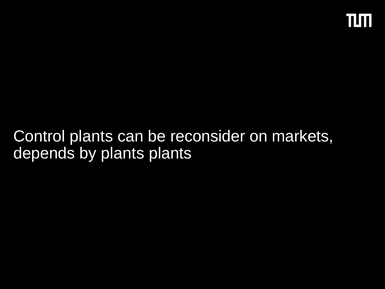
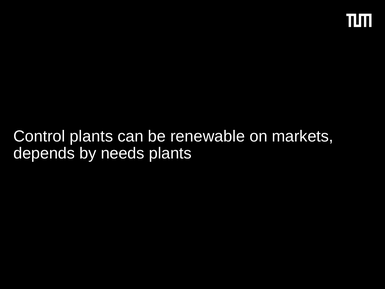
reconsider: reconsider -> renewable (208, 136)
by plants: plants -> needs (123, 153)
